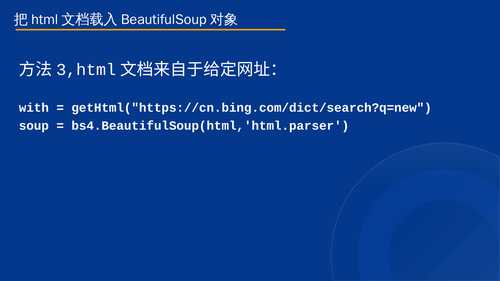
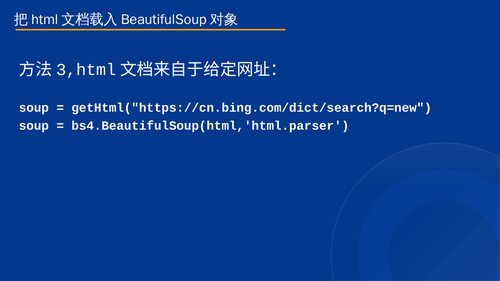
with: with -> soup (34, 108)
